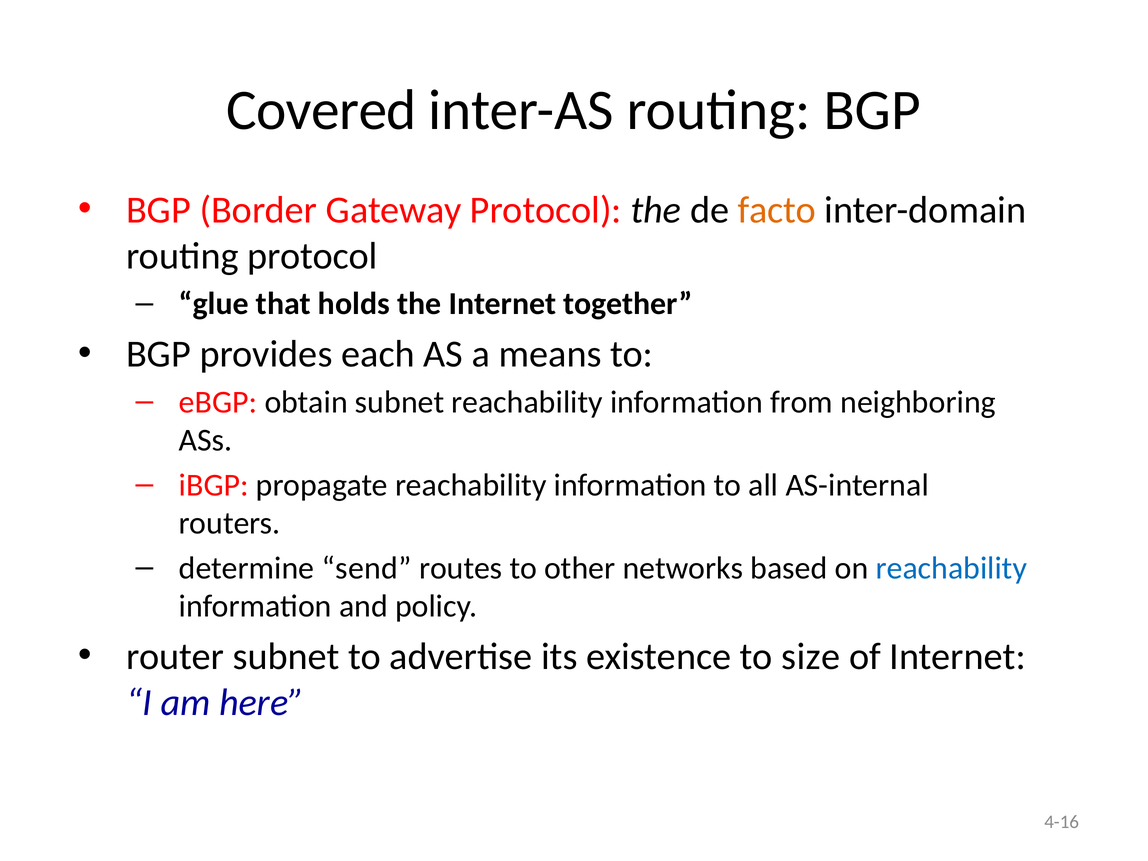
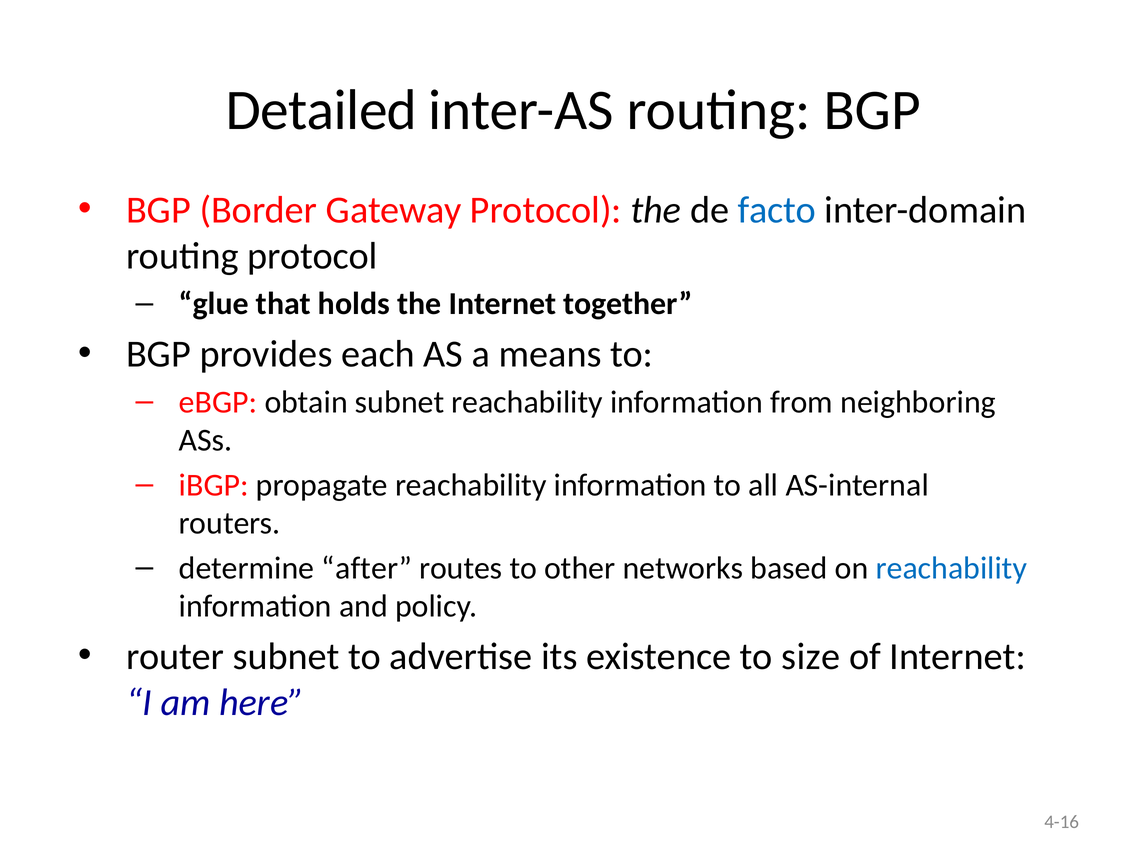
Covered: Covered -> Detailed (321, 110)
facto colour: orange -> blue (777, 210)
send: send -> after (367, 568)
